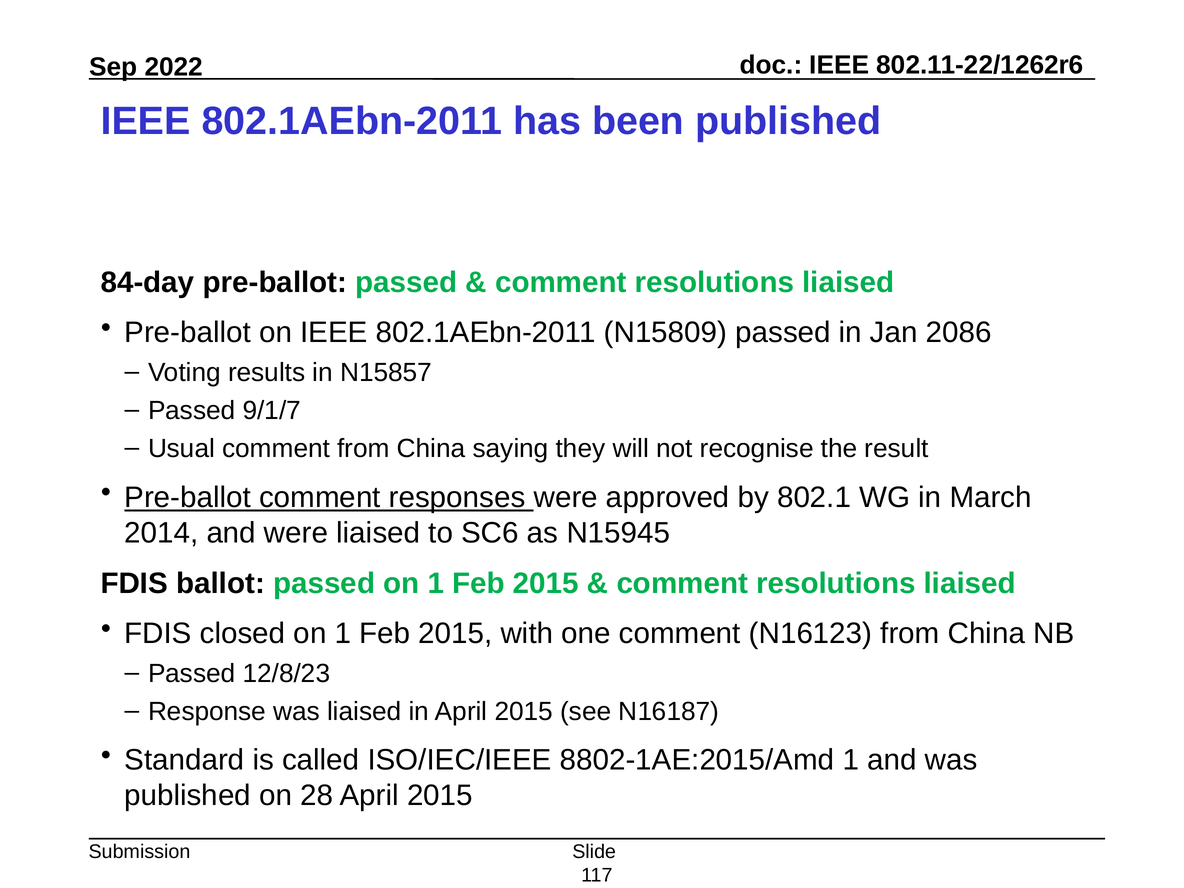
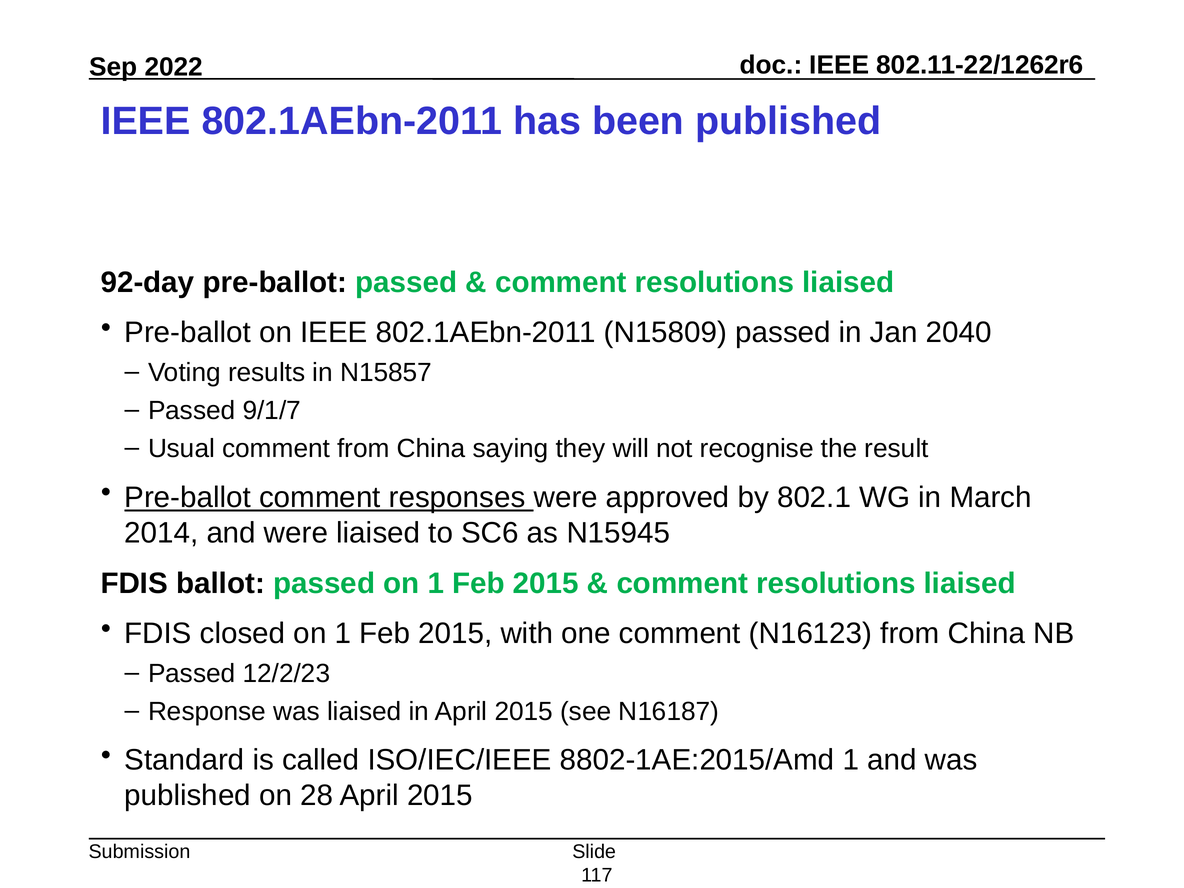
84-day: 84-day -> 92-day (148, 282)
2086: 2086 -> 2040 (959, 333)
12/8/23: 12/8/23 -> 12/2/23 (286, 673)
